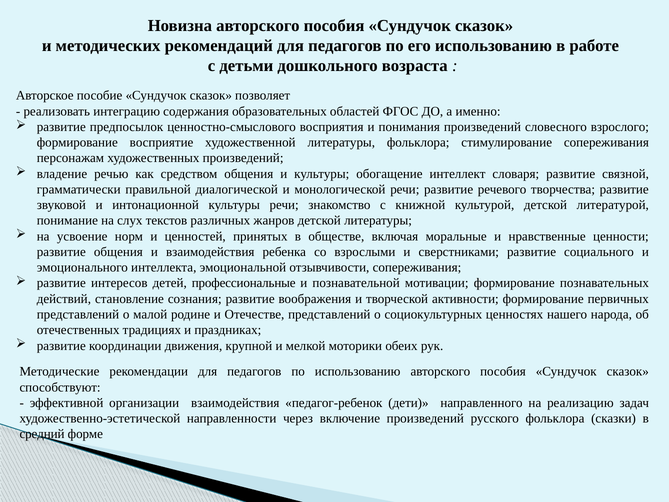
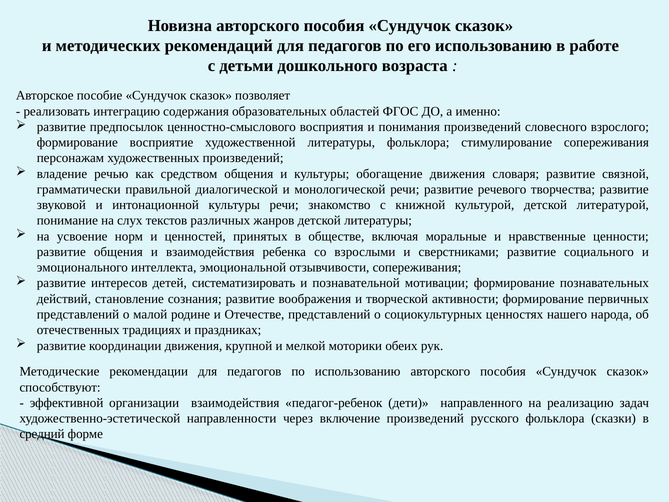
обогащение интеллект: интеллект -> движения (457, 174)
профессиональные: профессиональные -> систематизировать (244, 283)
